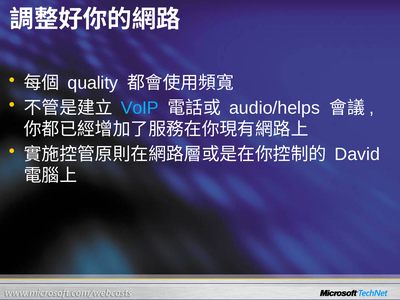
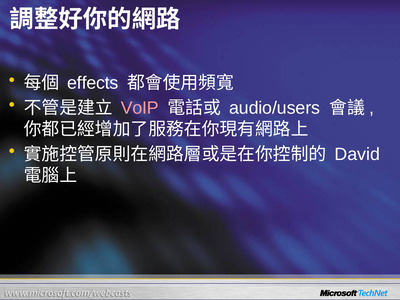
quality: quality -> effects (93, 83)
VoIP colour: light blue -> pink (140, 108)
audio/helps: audio/helps -> audio/users (275, 108)
